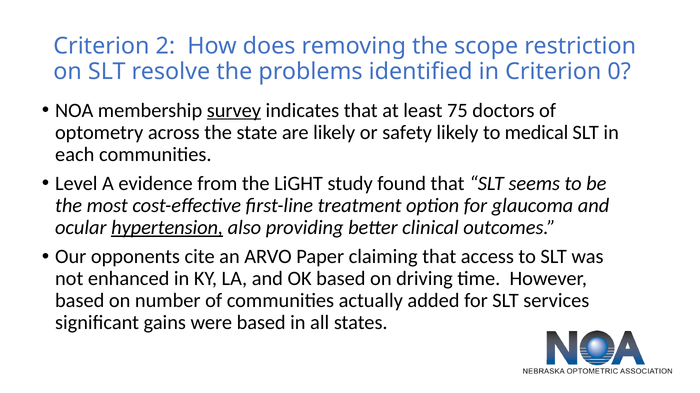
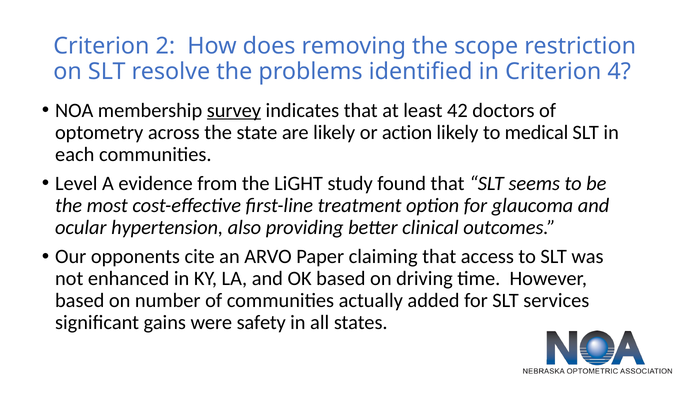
0: 0 -> 4 (619, 71)
75: 75 -> 42 (457, 111)
safety: safety -> action (407, 133)
hypertension underline: present -> none (167, 228)
were based: based -> safety (261, 323)
